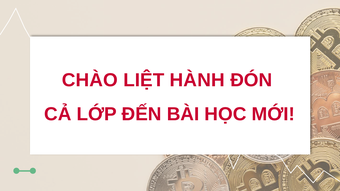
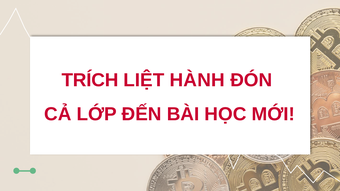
CHÀO: CHÀO -> TRÍCH (90, 80)
